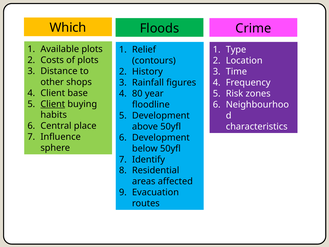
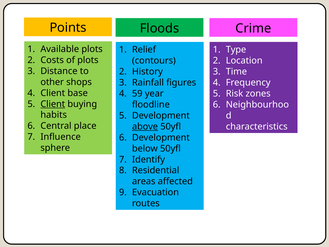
Which: Which -> Points (68, 28)
80: 80 -> 59 (137, 93)
above underline: none -> present (145, 126)
